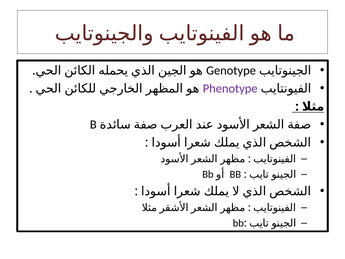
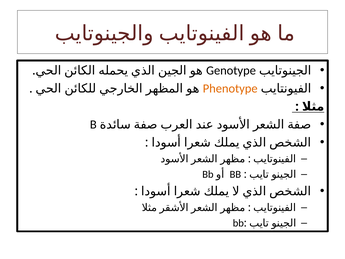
Phenotype colour: purple -> orange (230, 88)
